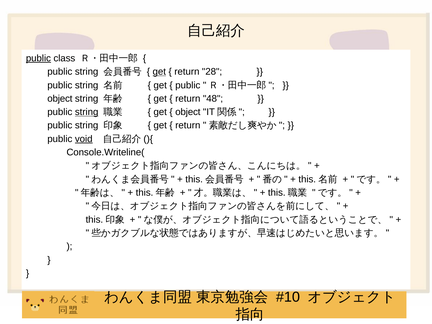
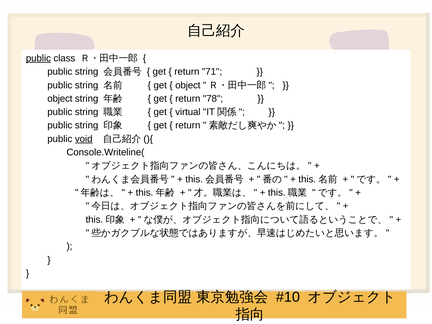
get underline: present -> none (159, 72)
28: 28 -> 71 (212, 72)
public: public -> object (188, 85)
48: 48 -> 78 (213, 99)
string underline: present -> none (87, 112)
object: object -> virtual (188, 112)
